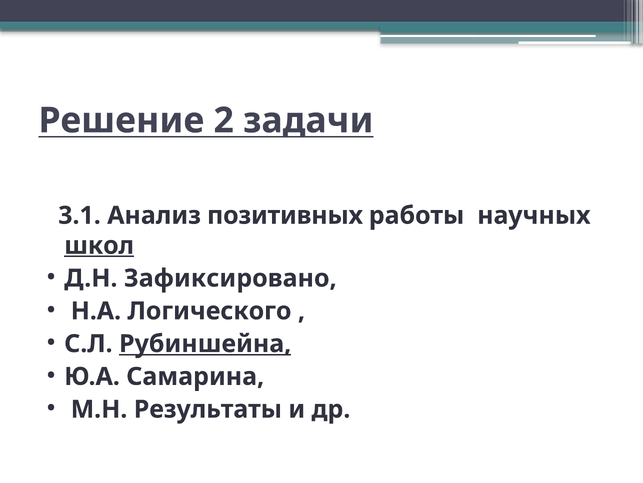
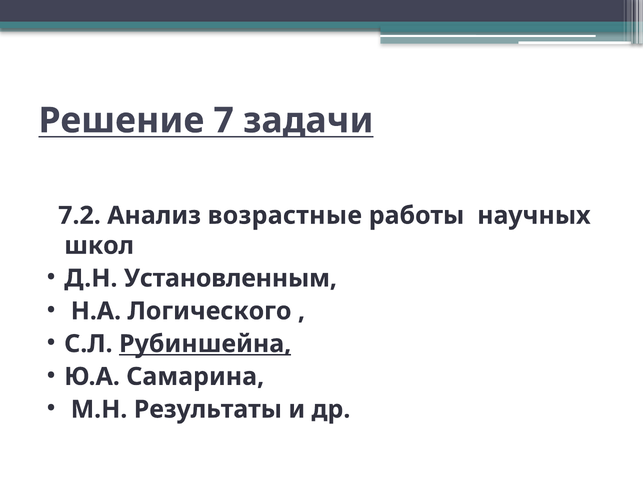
2: 2 -> 7 (224, 120)
3.1: 3.1 -> 7.2 (79, 215)
позитивных: позитивных -> возрастные (285, 215)
школ underline: present -> none (99, 245)
Зафиксировано: Зафиксировано -> Установленным (230, 278)
